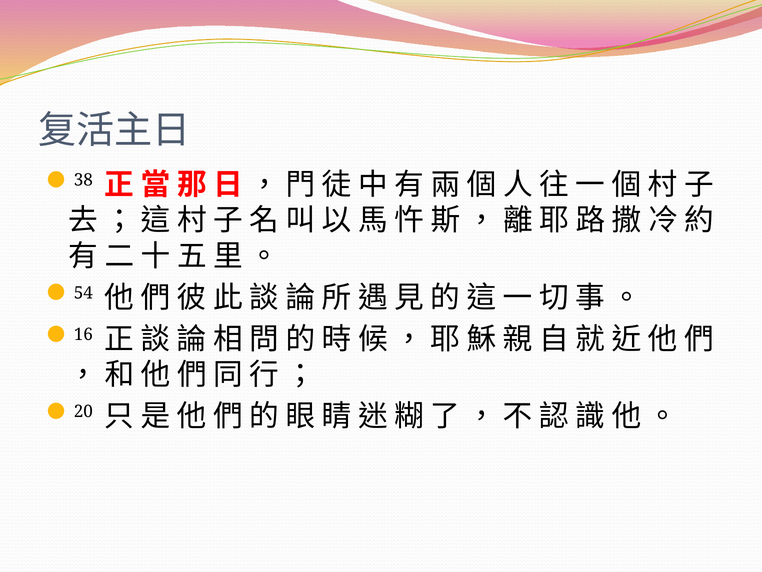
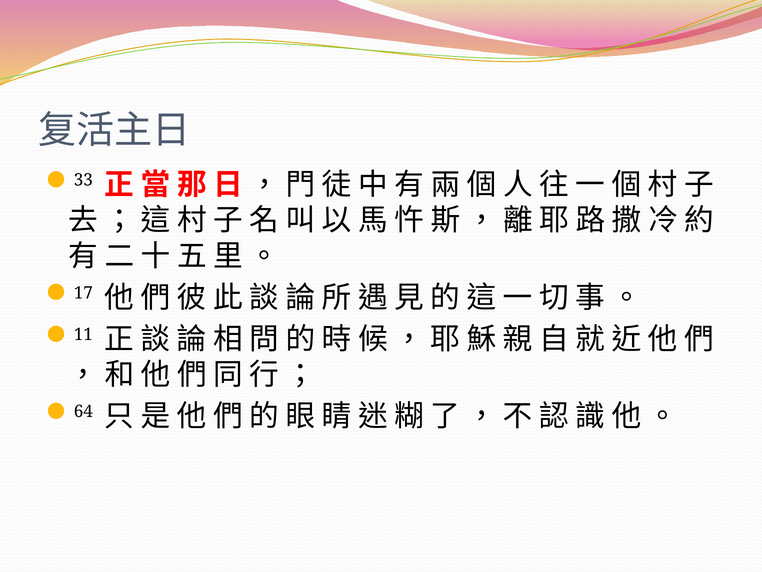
38: 38 -> 33 (83, 180)
54: 54 -> 17 (83, 293)
16: 16 -> 11 (83, 334)
20: 20 -> 64 (83, 411)
